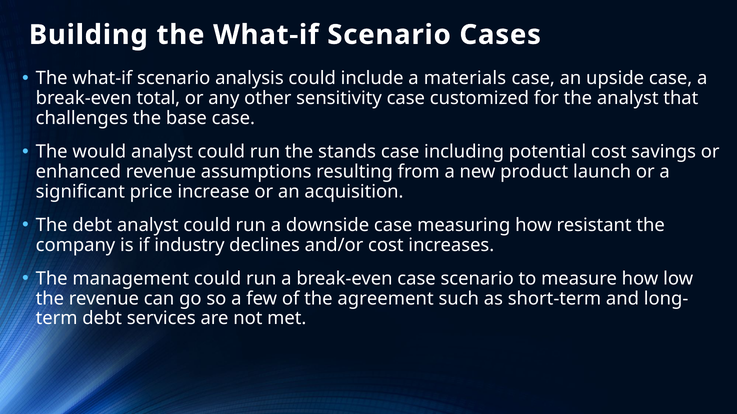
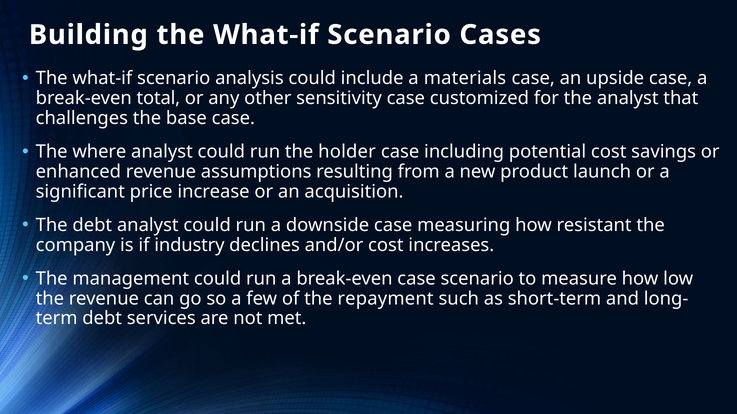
would: would -> where (99, 152)
stands: stands -> holder (347, 152)
agreement: agreement -> repayment (386, 299)
